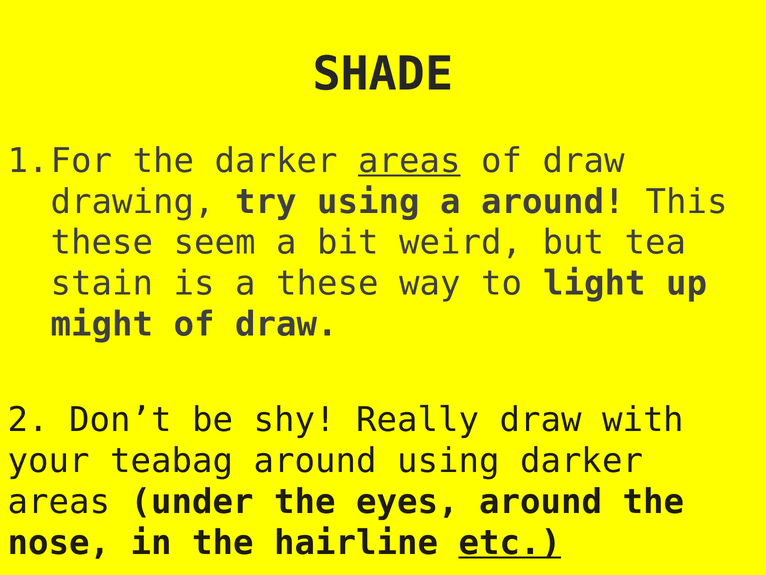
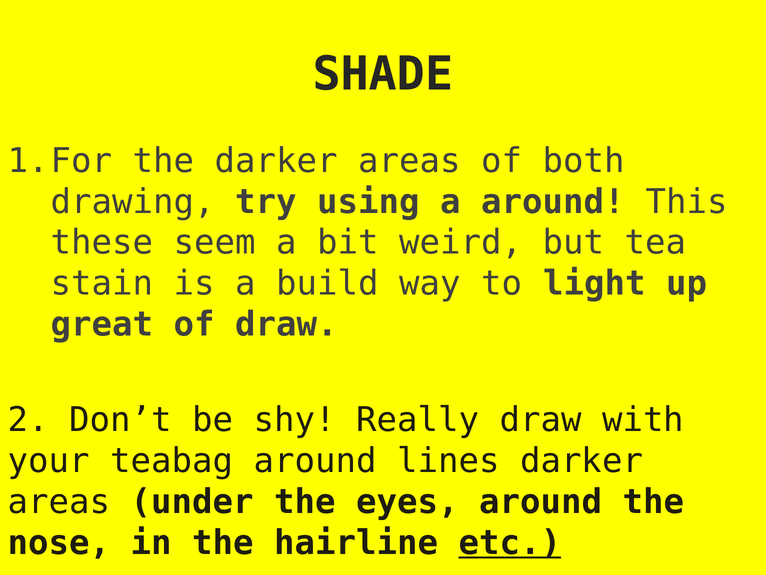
areas underline: present -> none (409, 161)
draw: draw -> both (584, 161)
a these: these -> build (327, 283)
might: might -> great (102, 324)
around using: using -> lines (448, 461)
